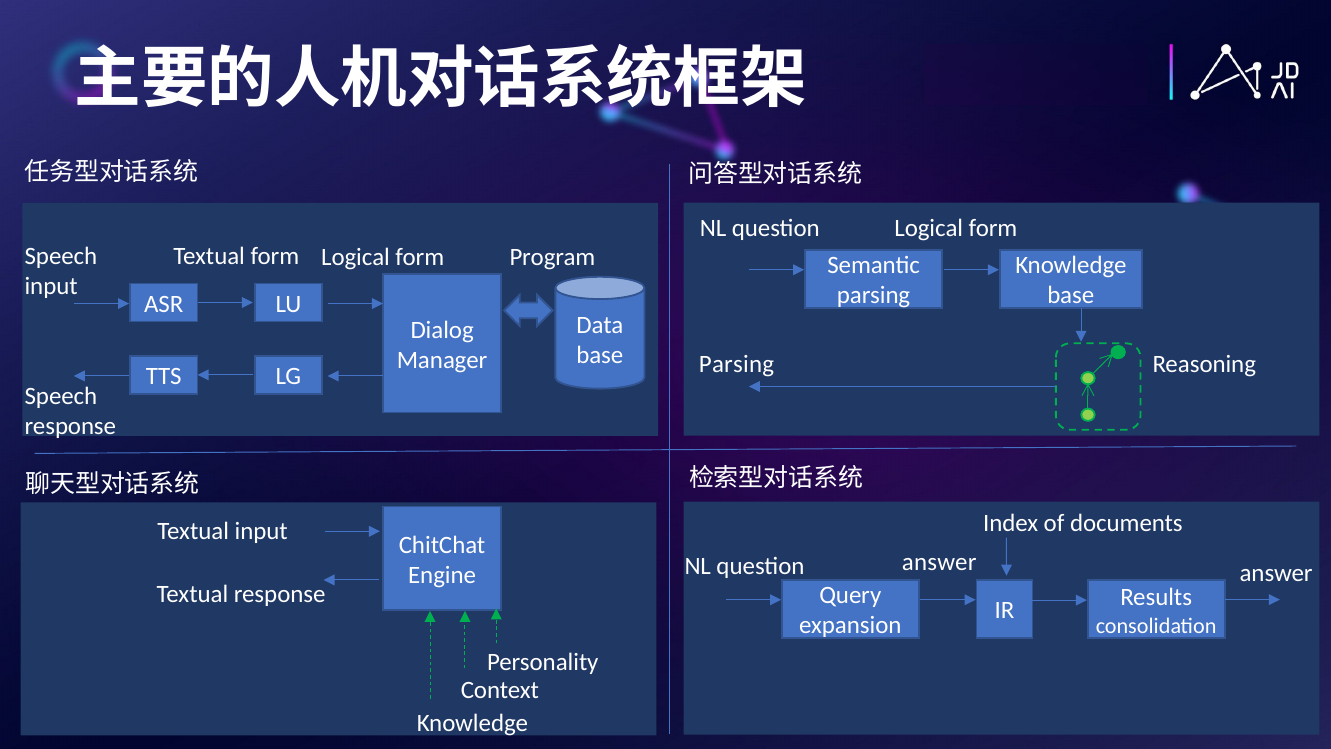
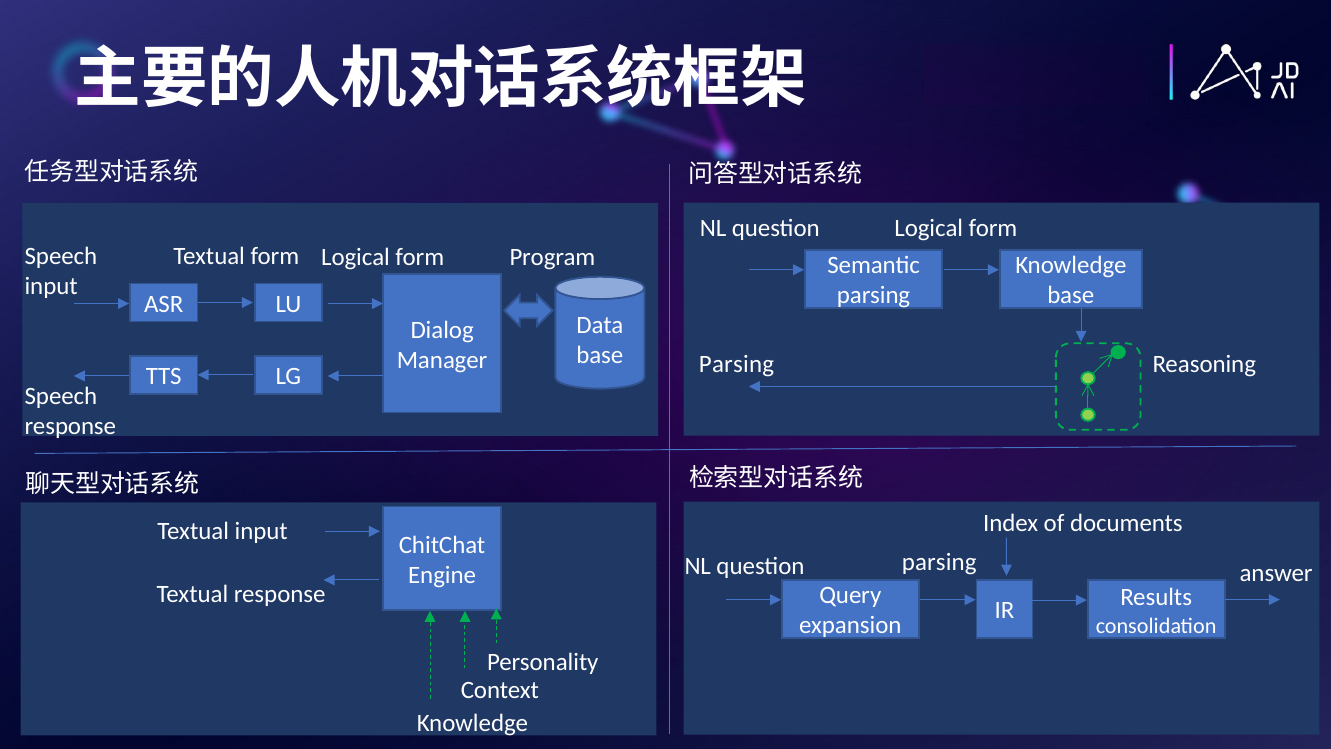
answer: answer -> parsing (939, 562)
